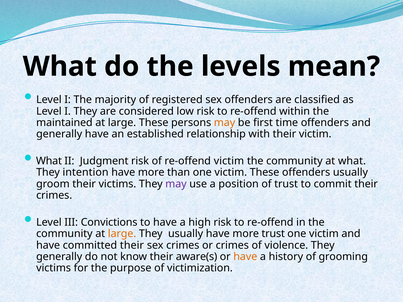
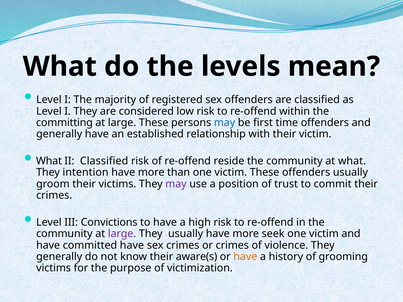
maintained: maintained -> committing (64, 123)
may colour: orange -> blue (225, 123)
II Judgment: Judgment -> Classified (104, 161)
re-offend victim: victim -> reside (229, 161)
large colour: orange -> purple (122, 234)
more trust: trust -> seek (273, 234)
committed their: their -> have (132, 245)
